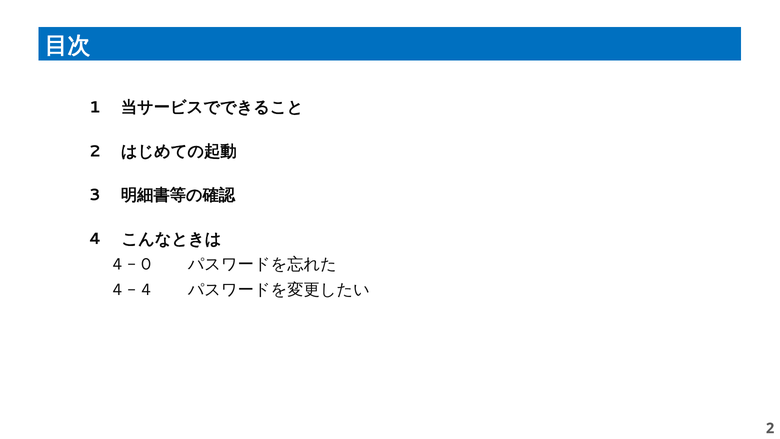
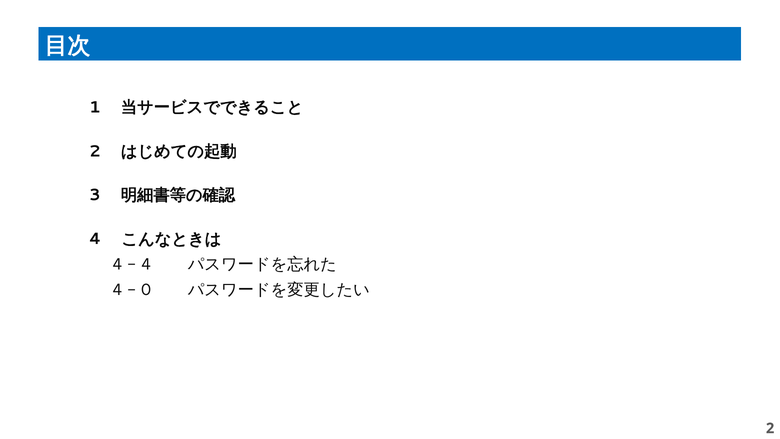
0: 0 -> 4 (146, 264)
4: 4 -> 0 (146, 290)
